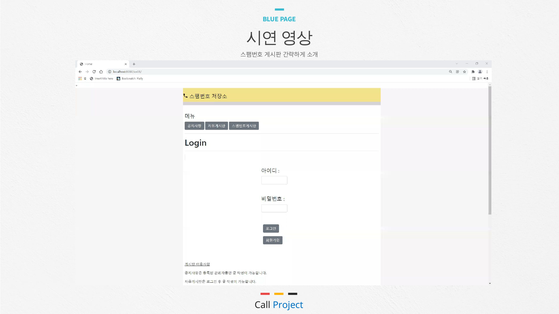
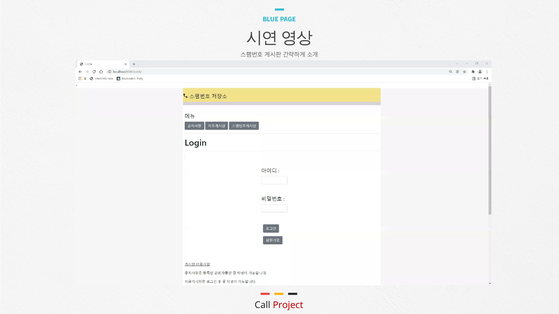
Project colour: blue -> red (288, 306)
